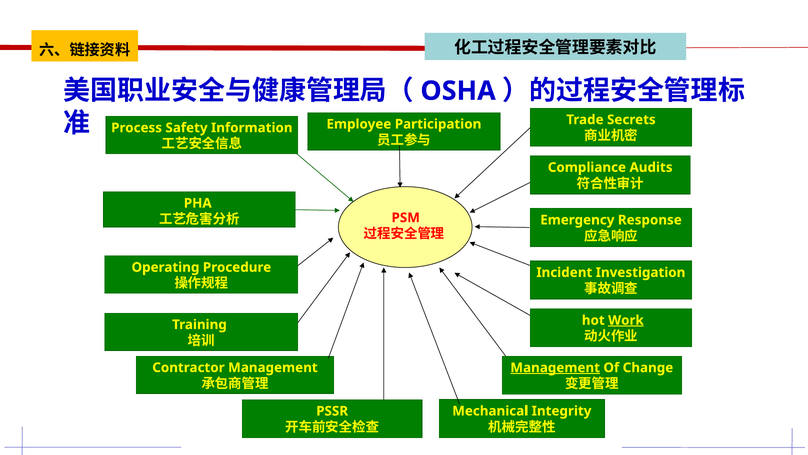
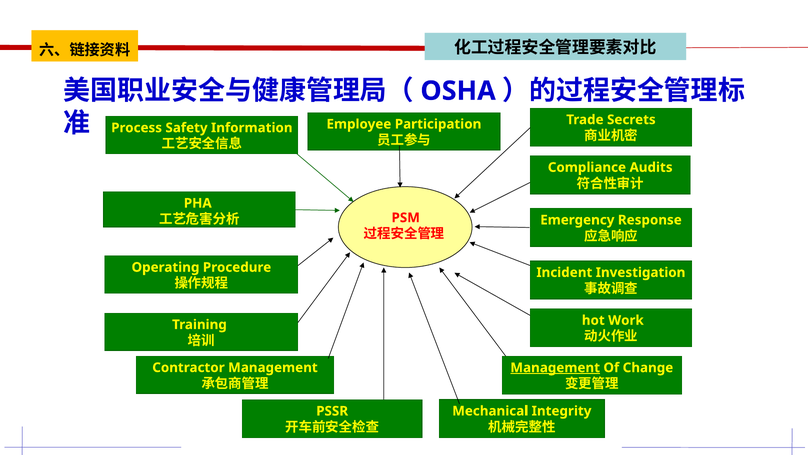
Work underline: present -> none (626, 320)
